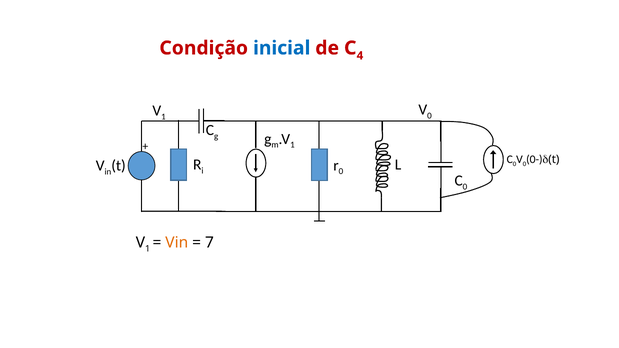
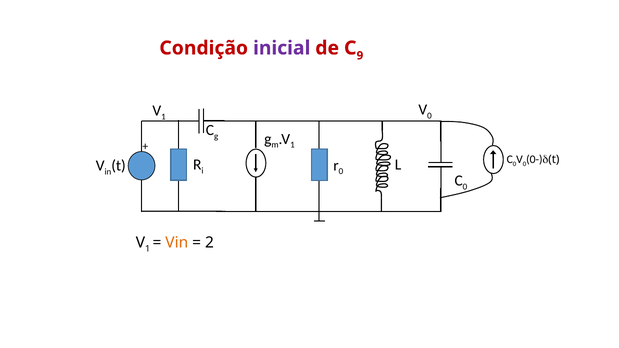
inicial colour: blue -> purple (282, 48)
4: 4 -> 9 (360, 56)
7: 7 -> 2 (210, 243)
